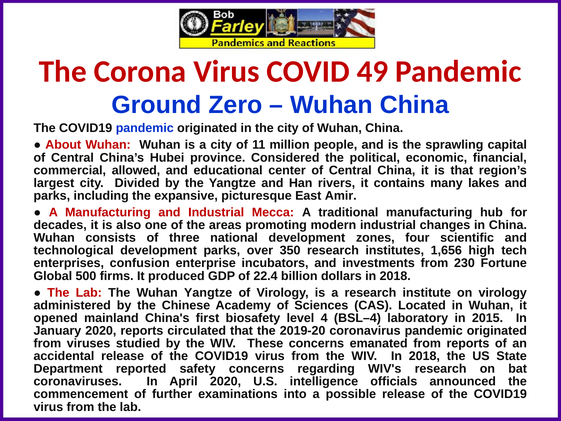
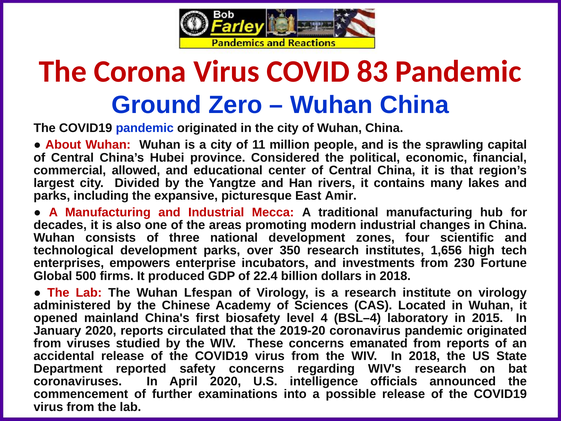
49: 49 -> 83 (372, 71)
confusion: confusion -> empowers (140, 263)
Wuhan Yangtze: Yangtze -> Lfespan (208, 292)
